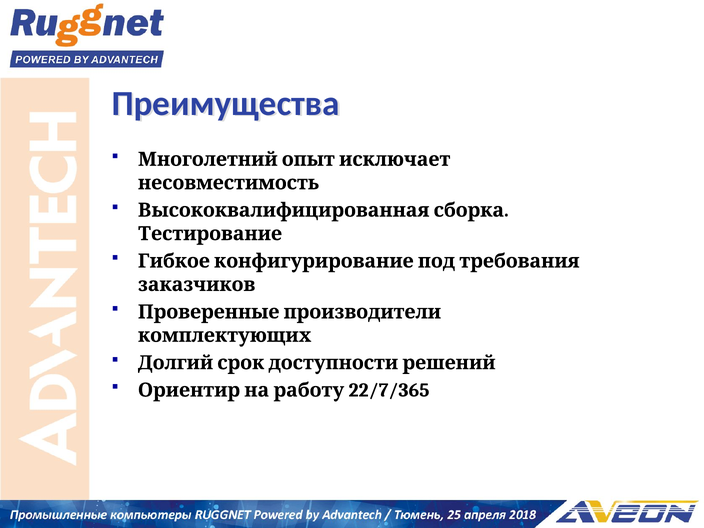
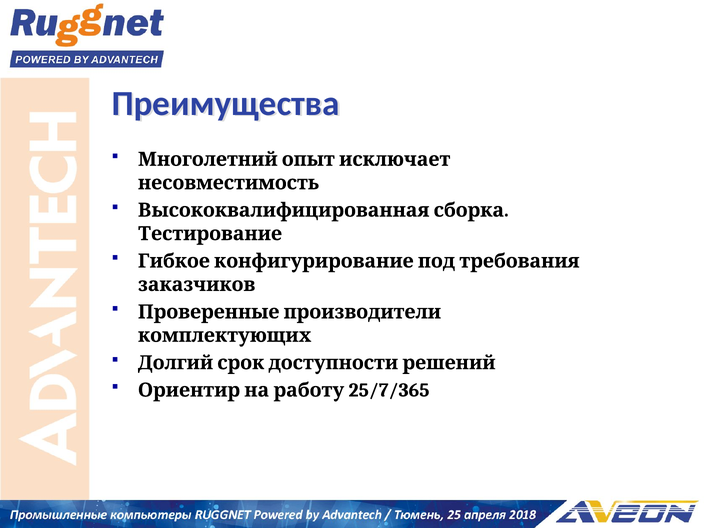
22/7/365: 22/7/365 -> 25/7/365 (389, 390)
